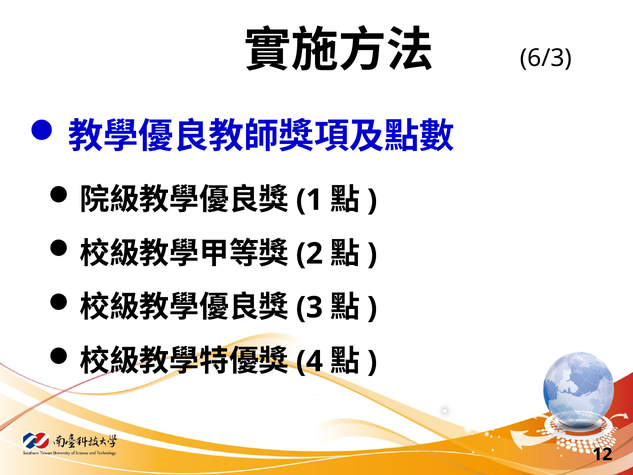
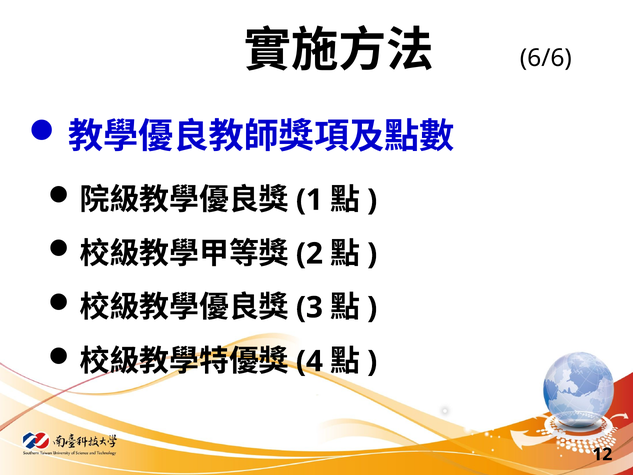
6/3: 6/3 -> 6/6 (546, 58)
